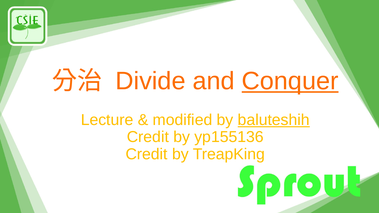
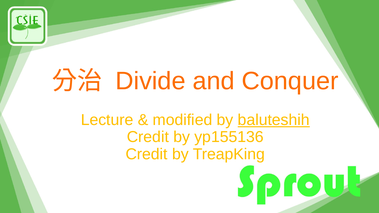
Conquer underline: present -> none (290, 81)
